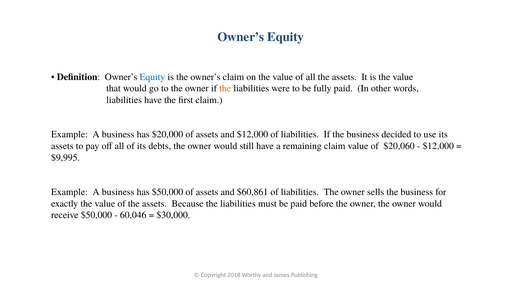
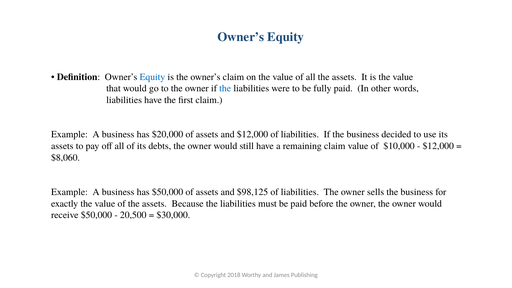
the colour: orange -> blue (225, 88)
$20,060: $20,060 -> $10,000 (399, 146)
$9,995: $9,995 -> $8,060 (66, 158)
$60,861: $60,861 -> $98,125 (253, 192)
60,046: 60,046 -> 20,500 (133, 215)
